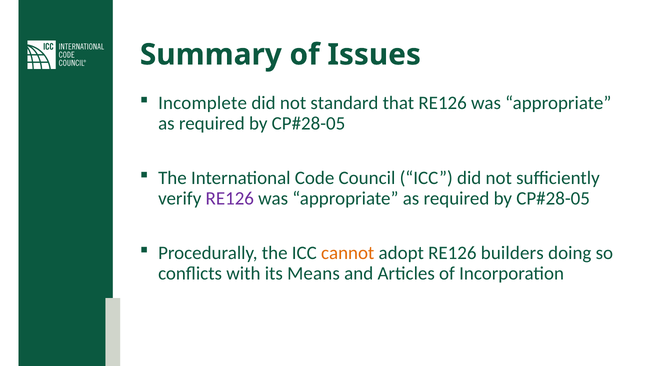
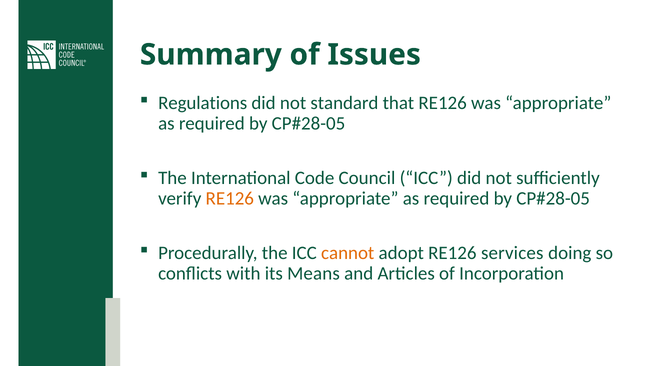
Incomplete: Incomplete -> Regulations (203, 103)
RE126 colour: purple -> orange (230, 198)
builders: builders -> services (512, 253)
